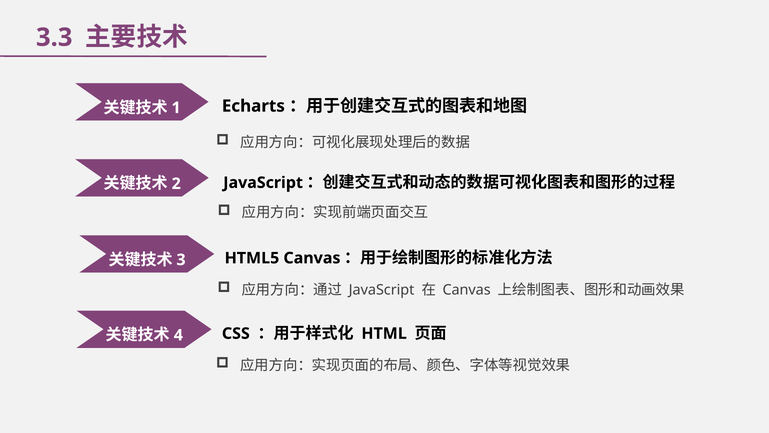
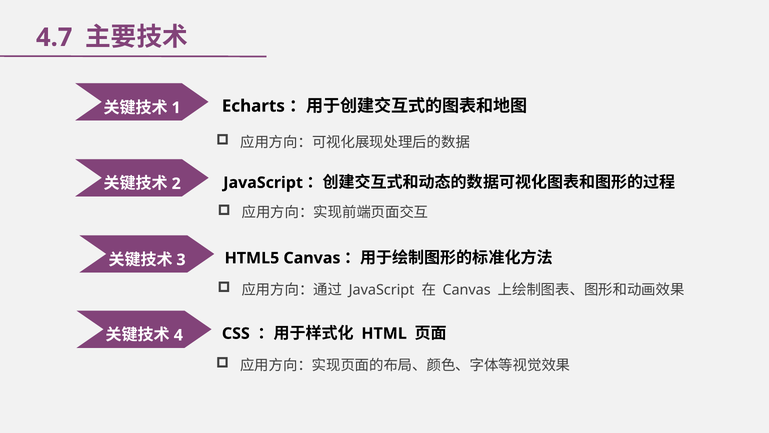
3.3: 3.3 -> 4.7 (54, 37)
